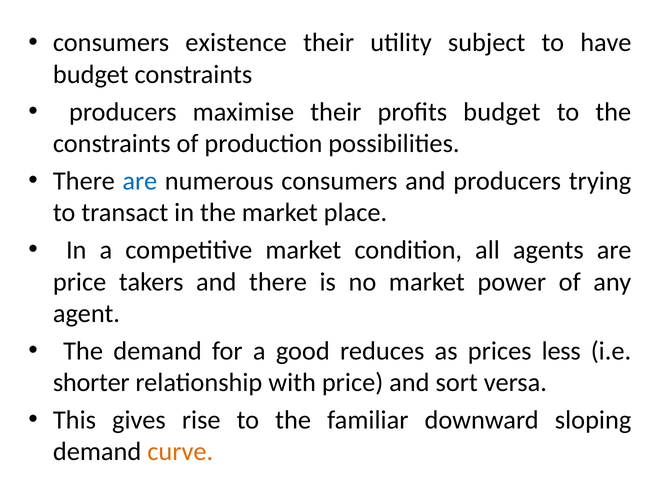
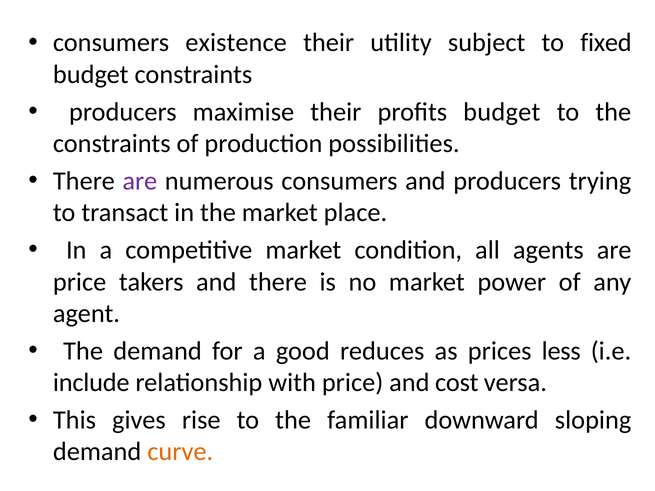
have: have -> fixed (606, 43)
are colour: blue -> purple (140, 181)
shorter: shorter -> include (91, 383)
sort: sort -> cost (457, 383)
